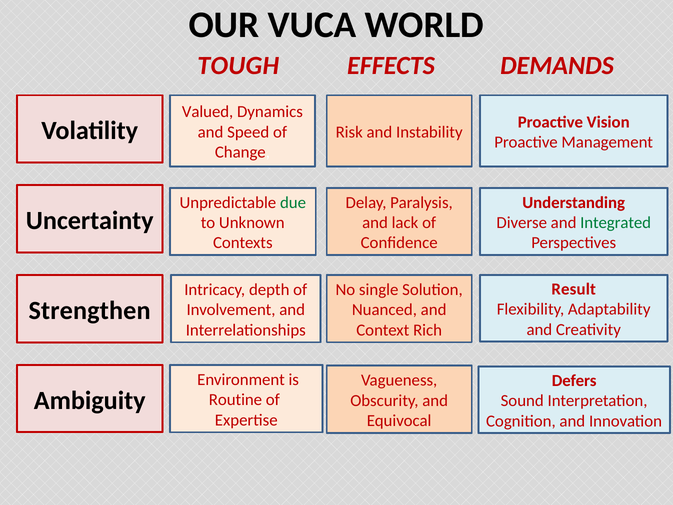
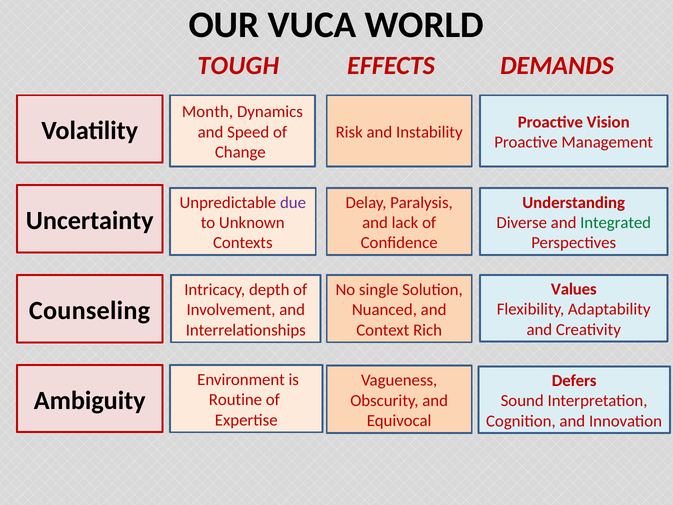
Valued: Valued -> Month (208, 112)
due colour: green -> purple (293, 202)
Result: Result -> Values (574, 289)
Strengthen: Strengthen -> Counseling (90, 310)
